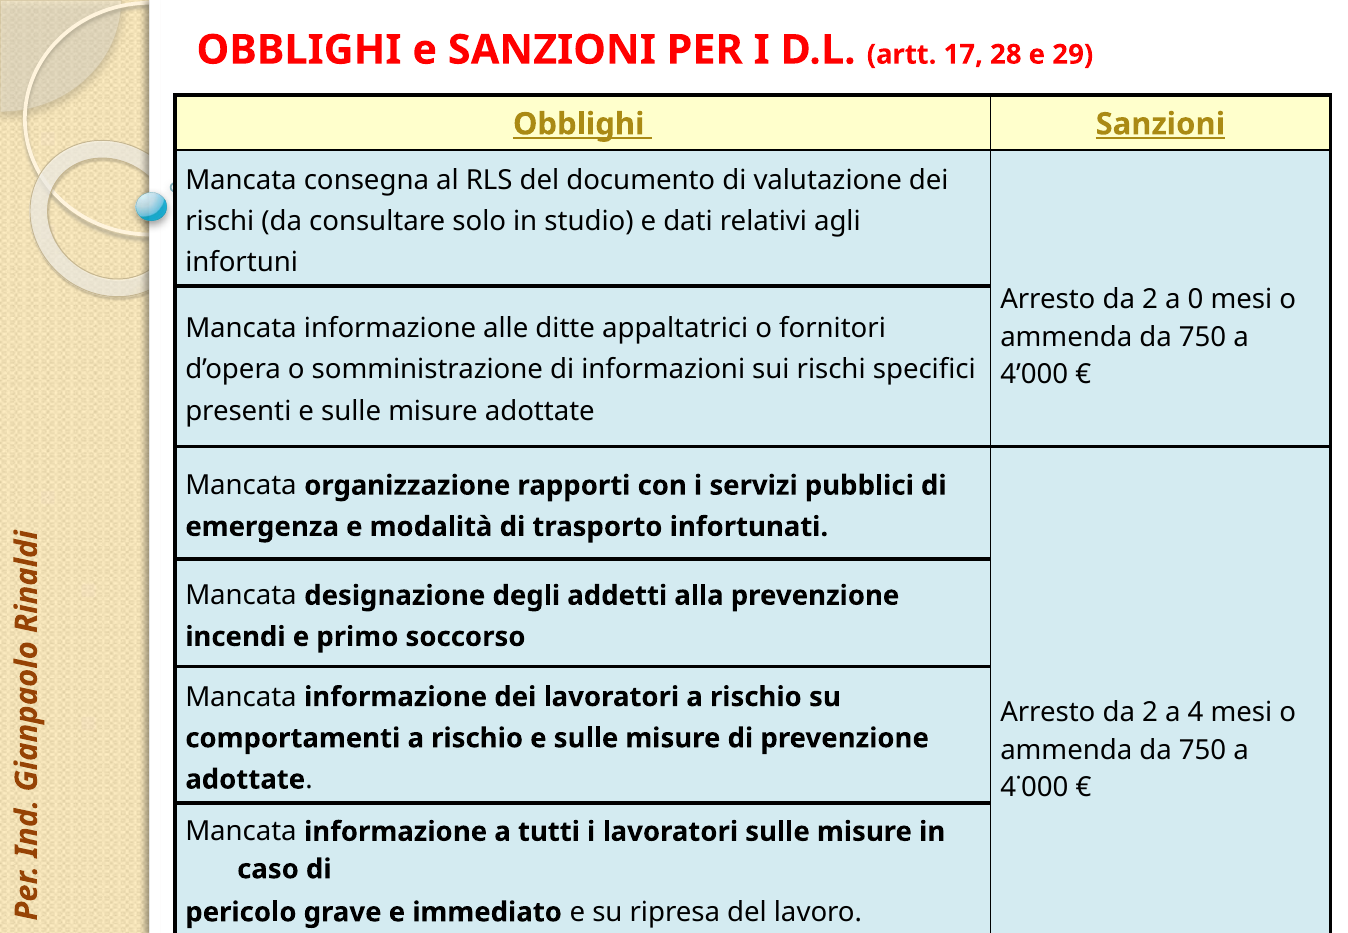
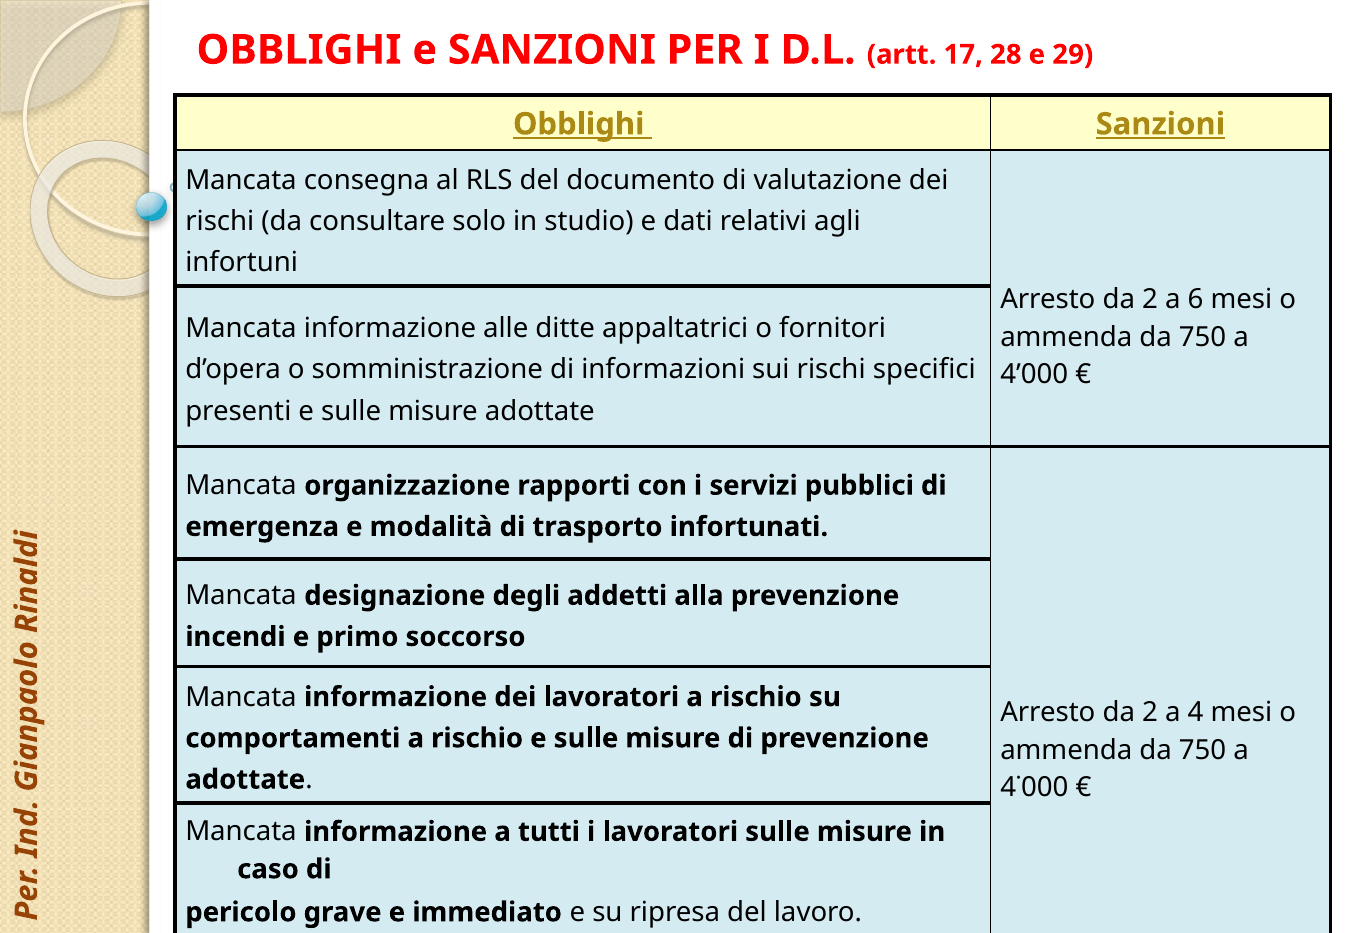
0: 0 -> 6 (1196, 300)
